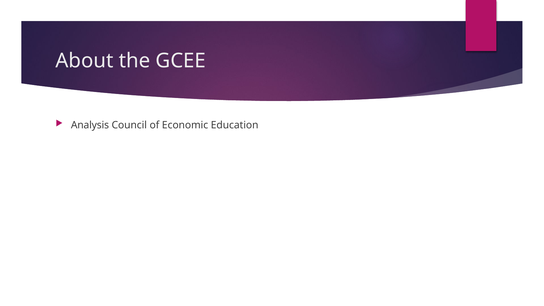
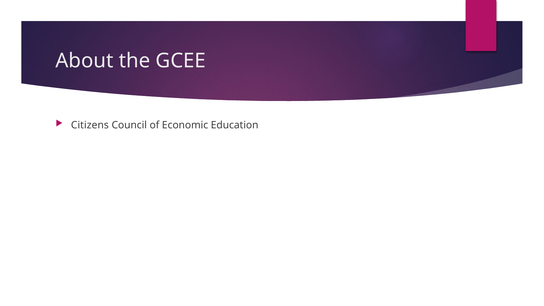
Analysis: Analysis -> Citizens (90, 125)
